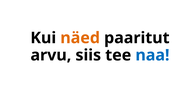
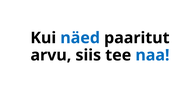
näed colour: orange -> blue (80, 38)
